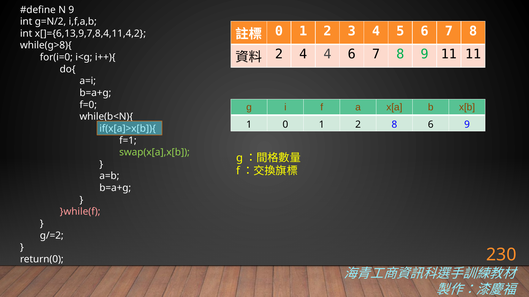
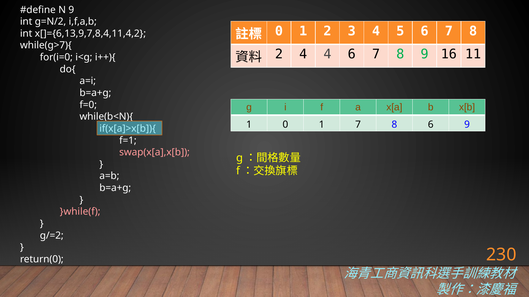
while(g>8){: while(g>8){ -> while(g>7){ (46, 45)
9 11: 11 -> 16 (449, 54)
1 0 1 2: 2 -> 7 (358, 125)
swap(x[a],x[b colour: light green -> pink (155, 153)
